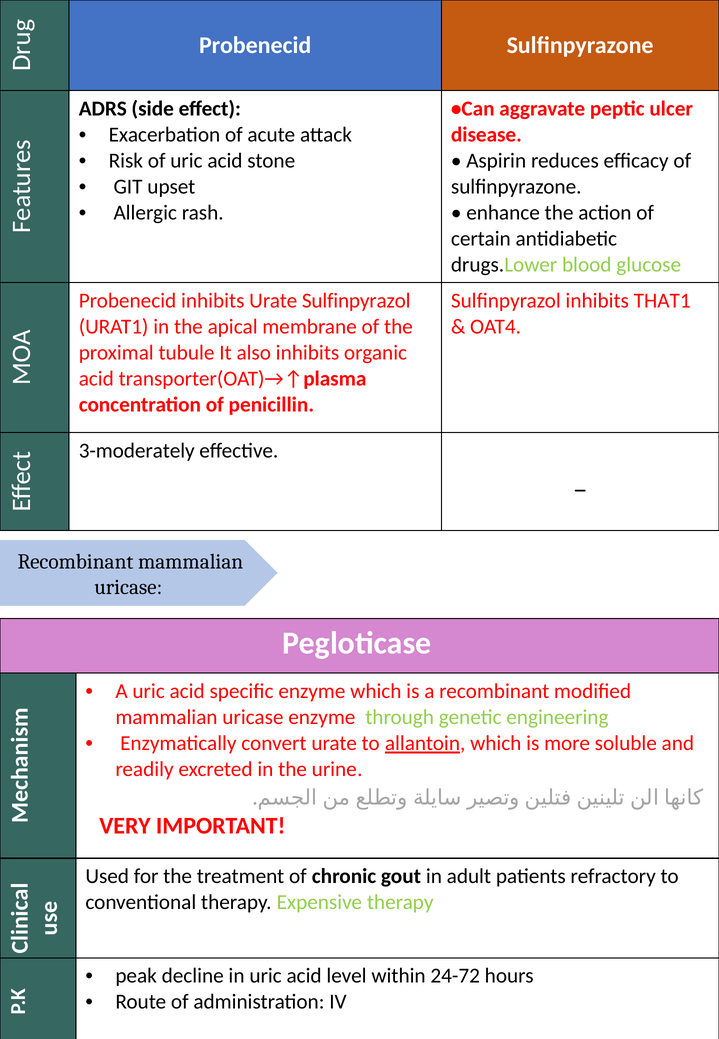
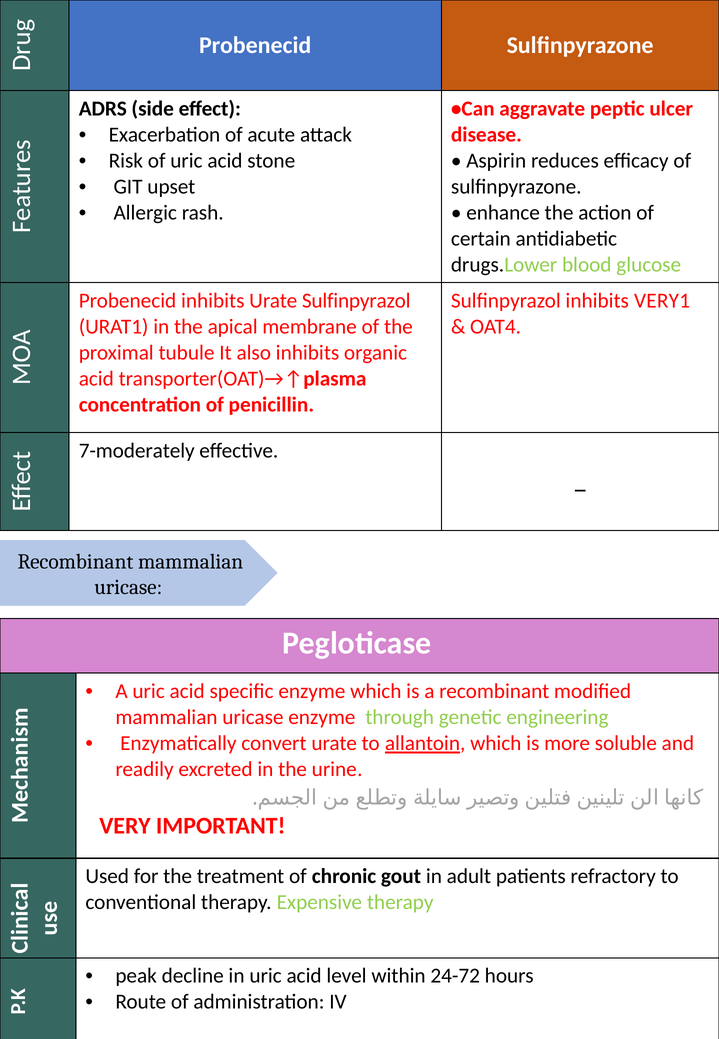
THAT1: THAT1 -> VERY1 (662, 300)
3-moderately: 3-moderately -> 7-moderately (137, 450)
